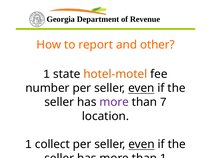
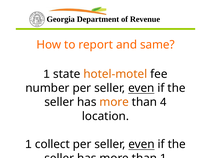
other: other -> same (157, 45)
more colour: purple -> orange (114, 102)
7: 7 -> 4 (163, 102)
